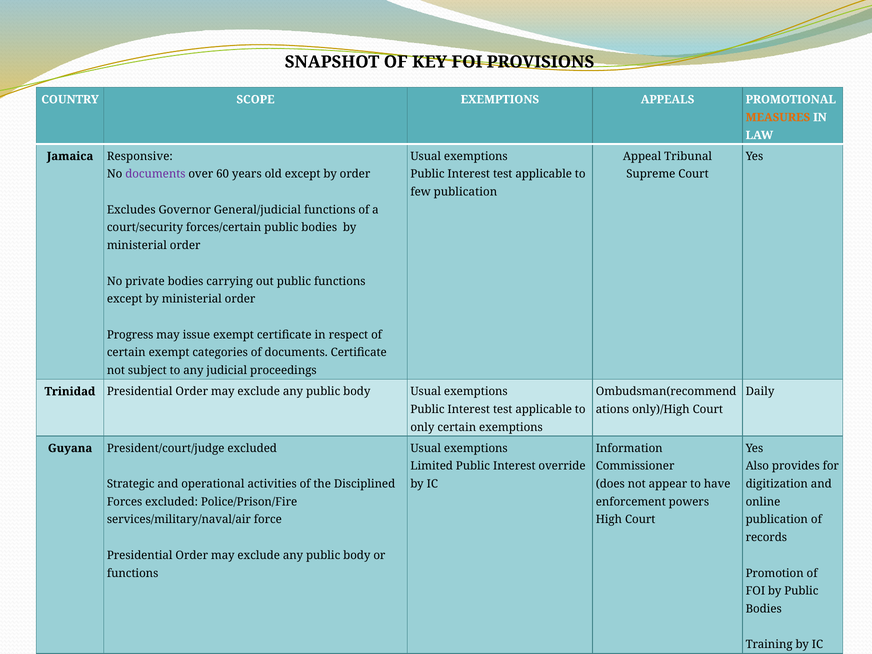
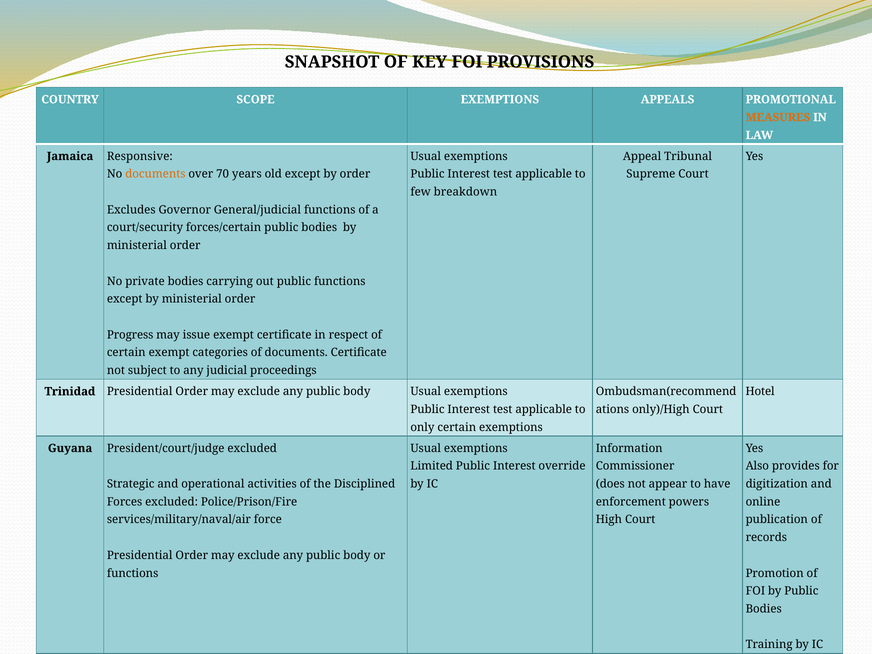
documents colour: purple -> orange (155, 174)
60: 60 -> 70 (223, 174)
few publication: publication -> breakdown (465, 192)
Daily: Daily -> Hotel (760, 392)
